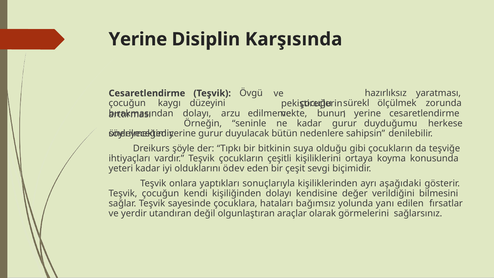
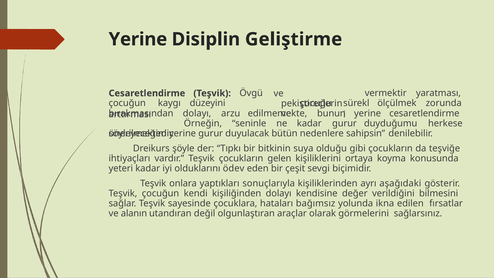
Karşısında: Karşısında -> Geliştirme (294, 39)
hazırlıksız: hazırlıksız -> vermektir (386, 93)
çeşitli: çeşitli -> gelen (279, 158)
yanı: yanı -> ikna (385, 203)
yerdir: yerdir -> alanın (134, 213)
